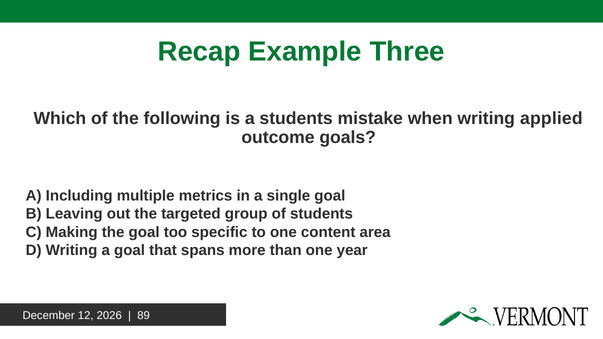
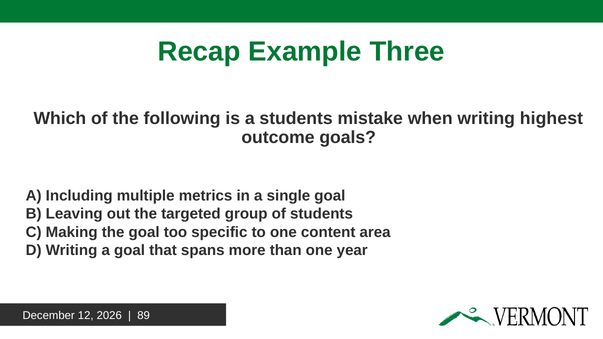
applied: applied -> highest (551, 118)
